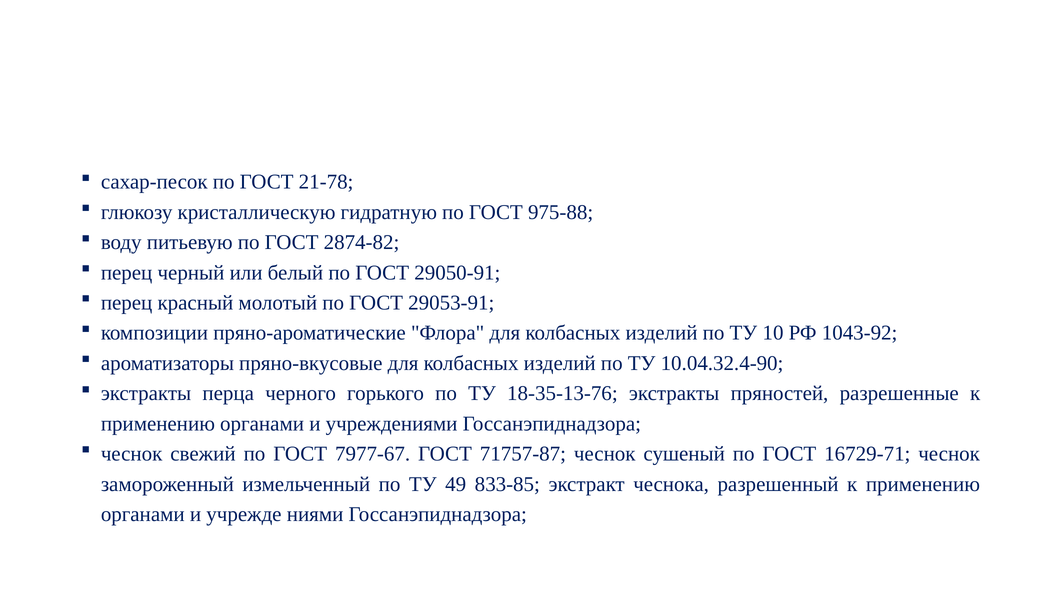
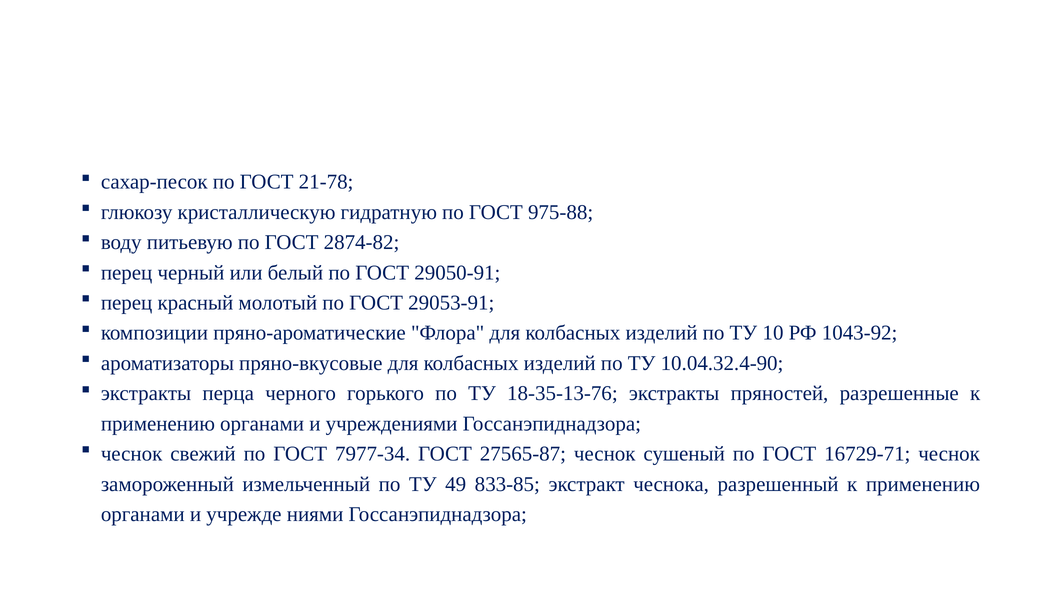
7977-67: 7977-67 -> 7977-34 (373, 454)
71757-87: 71757-87 -> 27565-87 (523, 454)
